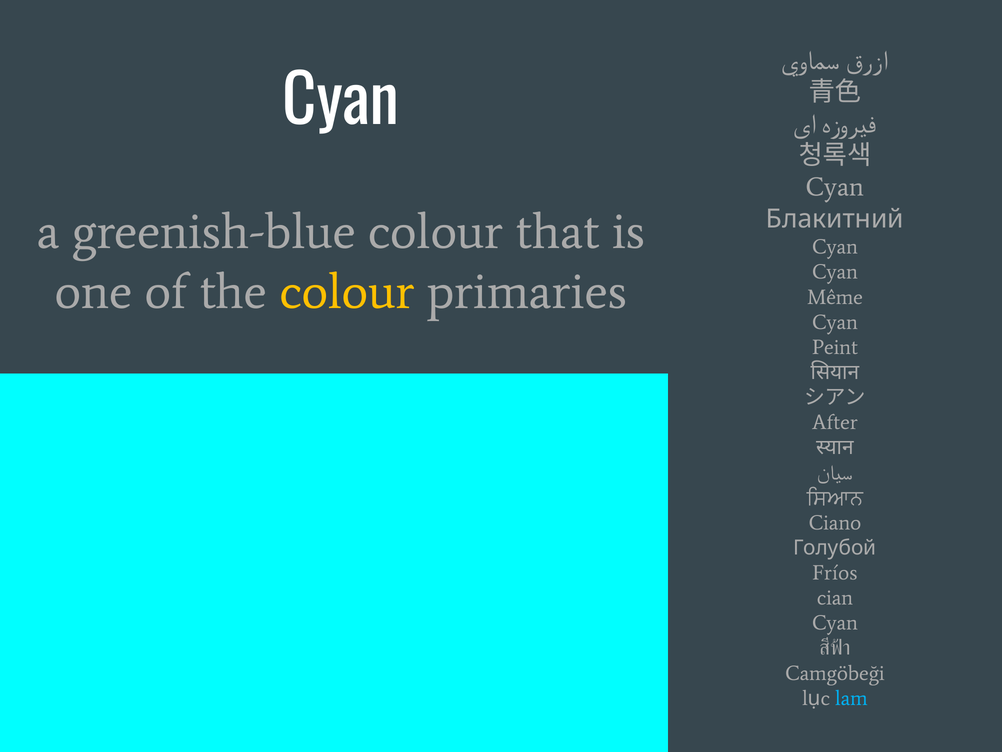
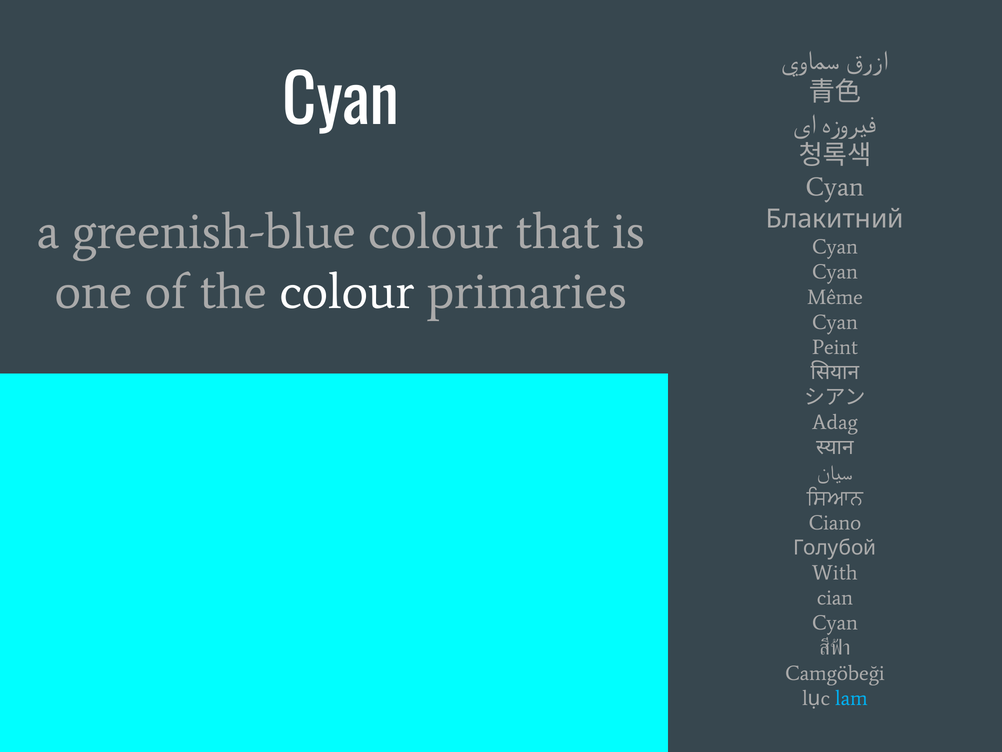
colour colour: yellow -> white (347, 292)
After: After -> Adag (835, 422)
Fríos: Fríos -> With (835, 572)
